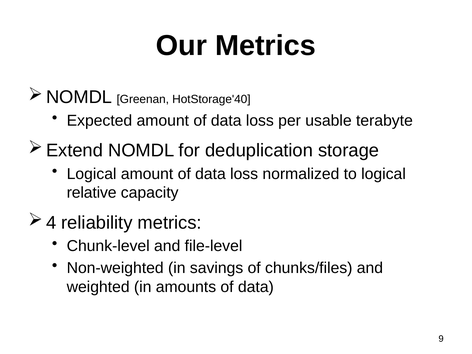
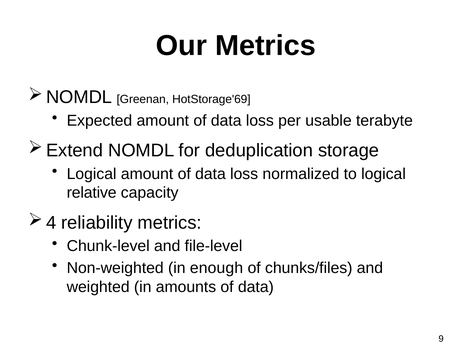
HotStorage'40: HotStorage'40 -> HotStorage'69 (211, 99)
savings: savings -> enough (216, 268)
